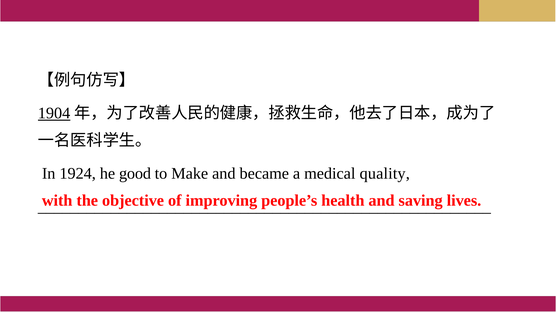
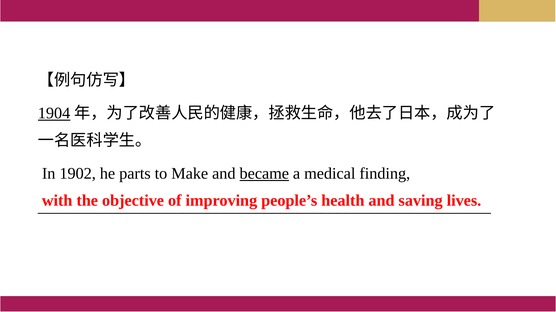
1924: 1924 -> 1902 (78, 174)
good: good -> parts (135, 174)
became underline: none -> present (264, 174)
quality: quality -> finding (385, 174)
